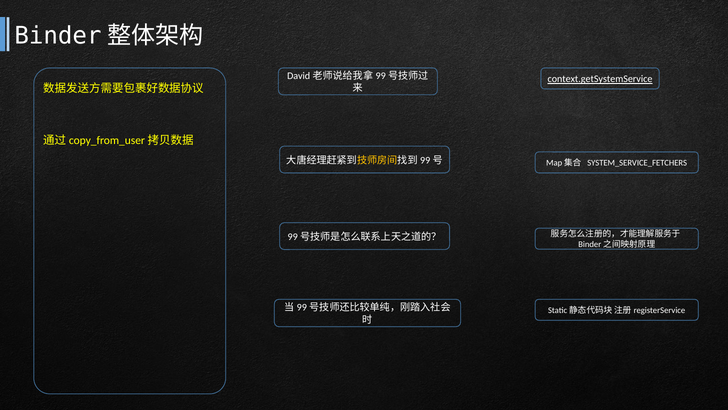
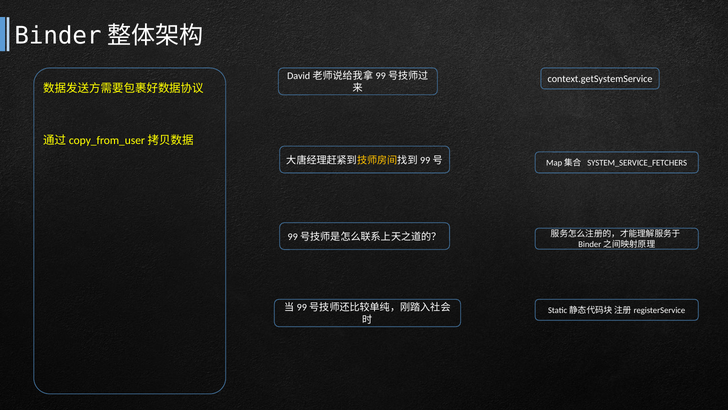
context.getSystemService underline: present -> none (600, 79)
